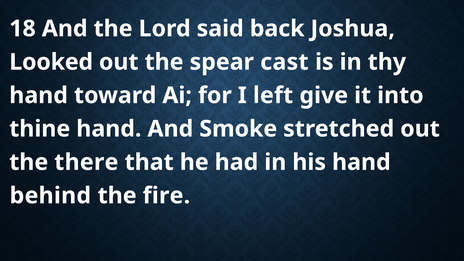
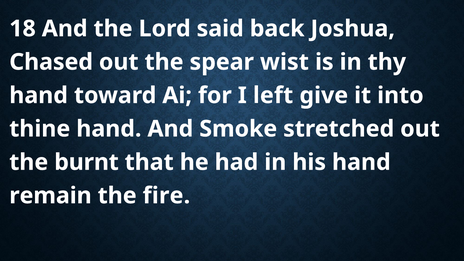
Looked: Looked -> Chased (51, 62)
cast: cast -> wist (284, 62)
there: there -> burnt (87, 162)
behind: behind -> remain (50, 196)
